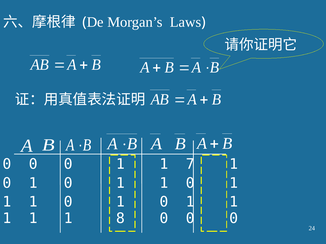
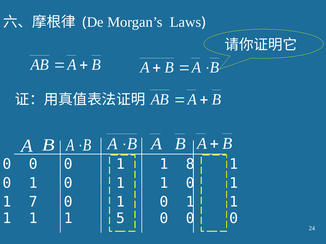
7: 7 -> 8 (190, 164)
1: 1 -> 7 (33, 202)
8: 8 -> 5 (120, 219)
